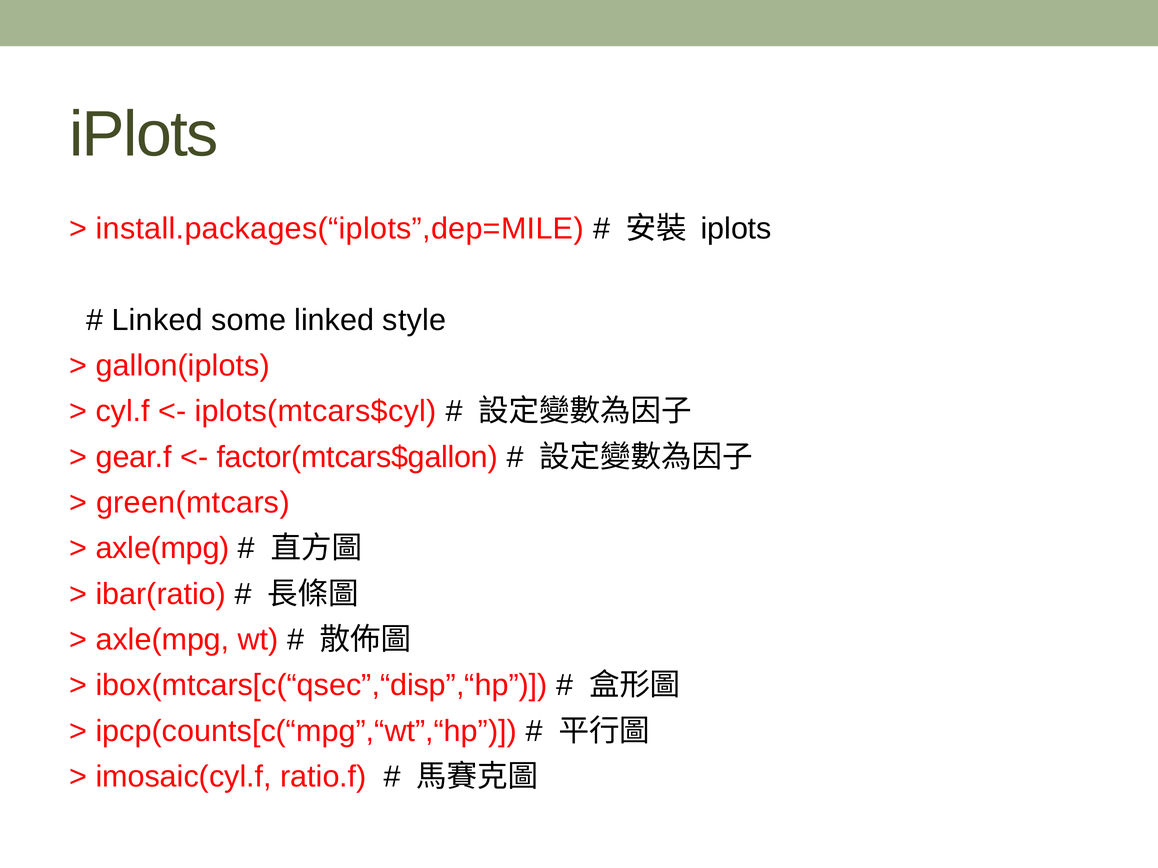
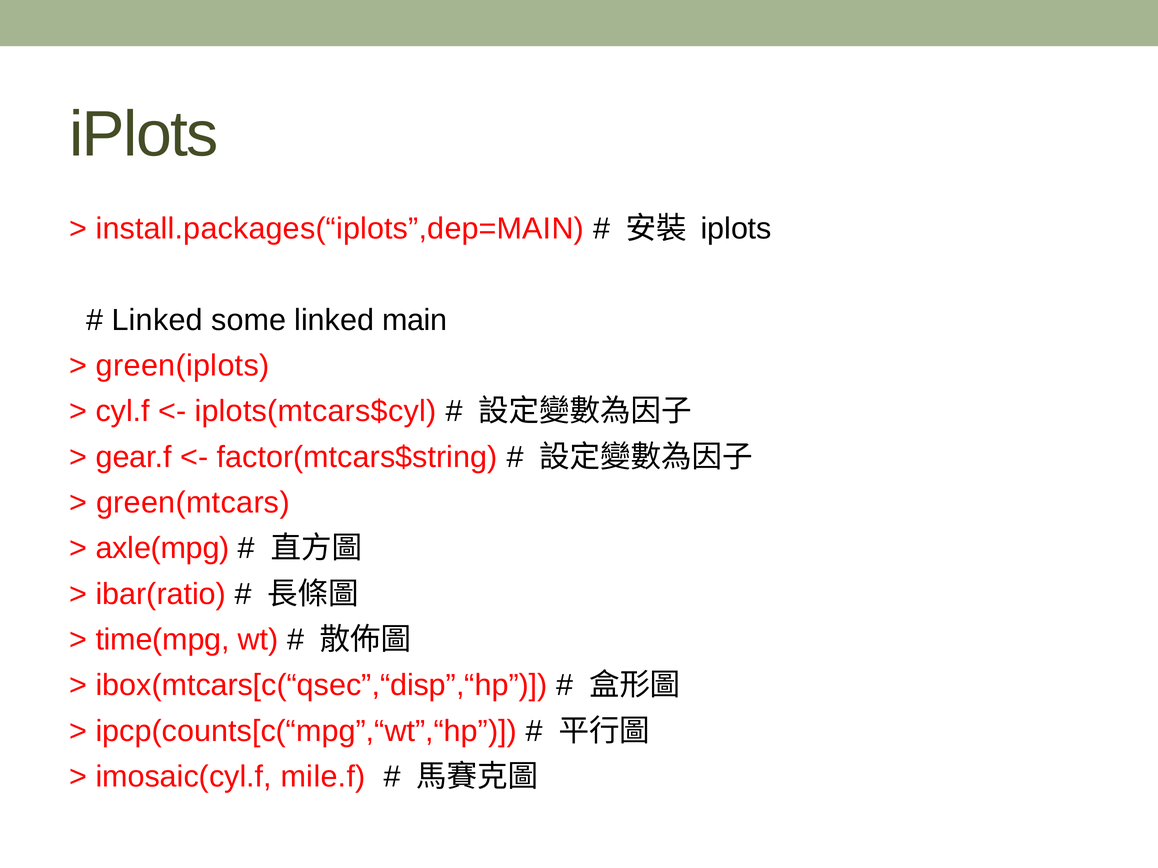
install.packages(“iplots”,dep=MILE: install.packages(“iplots”,dep=MILE -> install.packages(“iplots”,dep=MAIN (340, 229)
style: style -> main (415, 320)
gallon(iplots: gallon(iplots -> green(iplots (183, 366)
factor(mtcars$gallon: factor(mtcars$gallon -> factor(mtcars$string (357, 457)
axle(mpg: axle(mpg -> time(mpg (163, 640)
ratio.f: ratio.f -> mile.f (323, 777)
